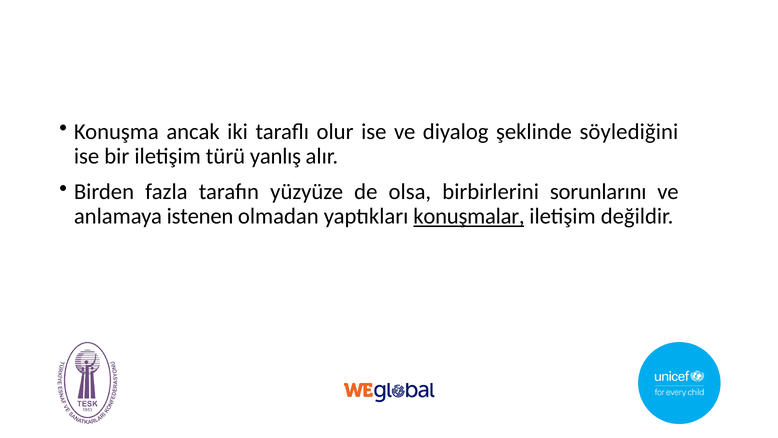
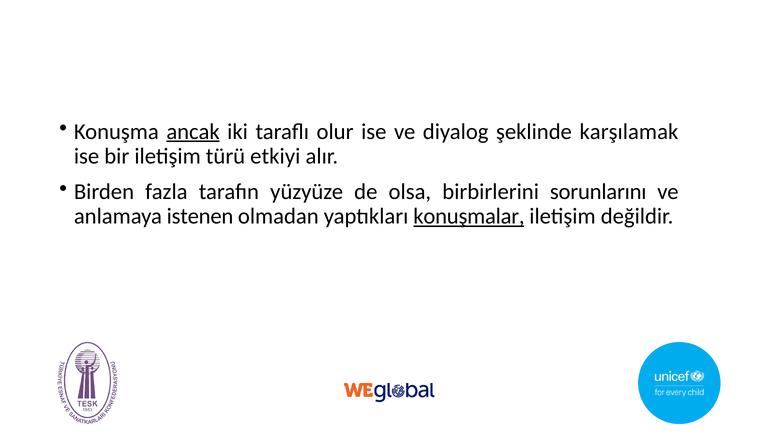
ancak underline: none -> present (193, 131)
söylediğini: söylediğini -> karşılamak (629, 131)
yanlış: yanlış -> etkiyi (275, 156)
